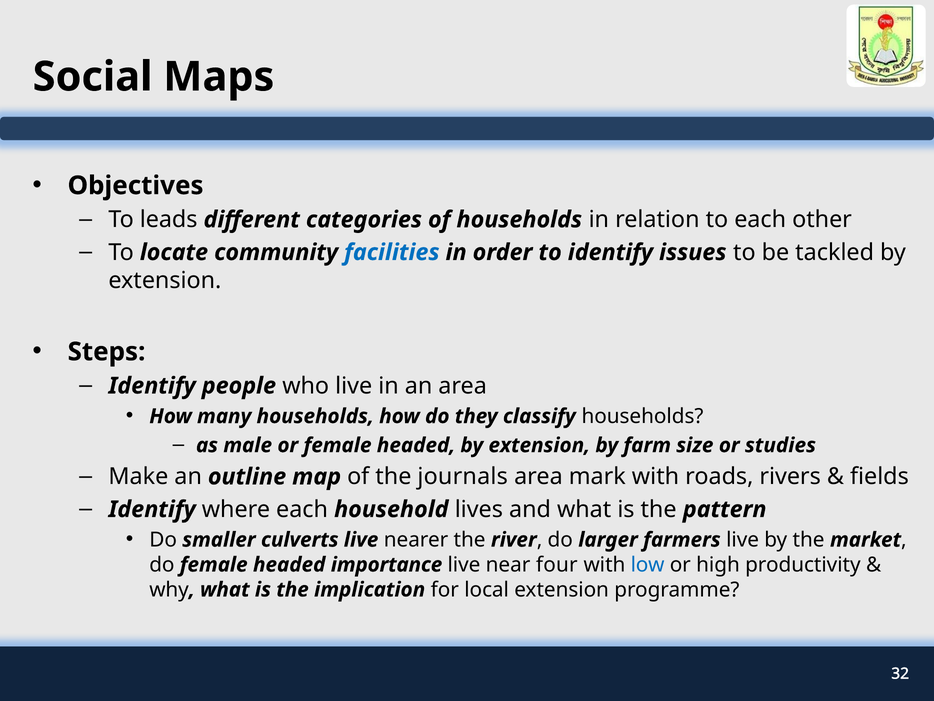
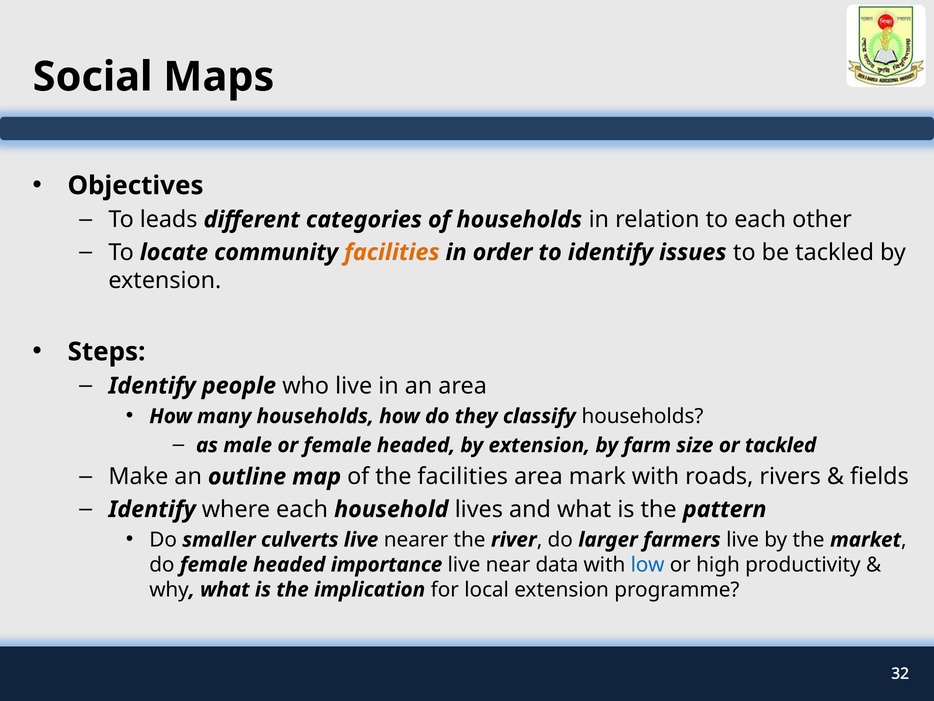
facilities colour: blue -> orange (392, 252)
or studies: studies -> tackled (781, 445)
the journals: journals -> facilities (463, 476)
four: four -> data (557, 564)
